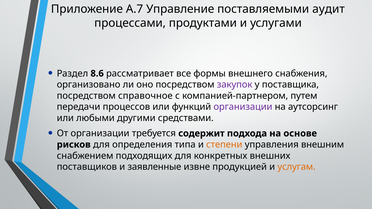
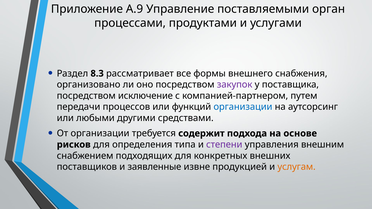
А.7: А.7 -> А.9 (135, 9)
аудит: аудит -> орган (329, 9)
8.6: 8.6 -> 8.3 (97, 74)
справочное: справочное -> исключение (145, 96)
организации colour: purple -> blue (243, 107)
степени colour: orange -> purple (224, 145)
